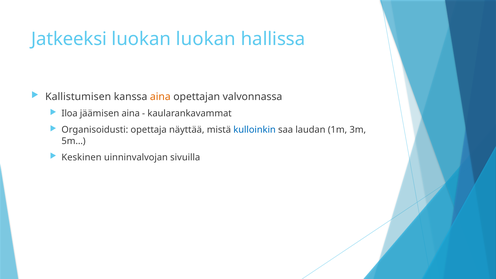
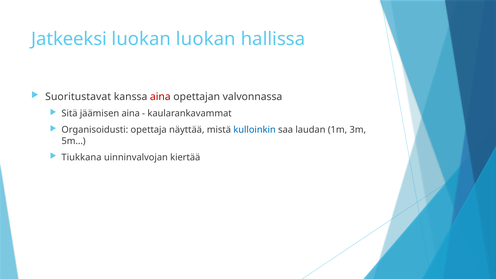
Kallistumisen: Kallistumisen -> Suoritustavat (78, 97)
aina colour: orange -> red (160, 97)
Iloa: Iloa -> Sitä (69, 114)
Keskinen: Keskinen -> Tiukkana (82, 157)
sivuilla: sivuilla -> kiertää (185, 157)
